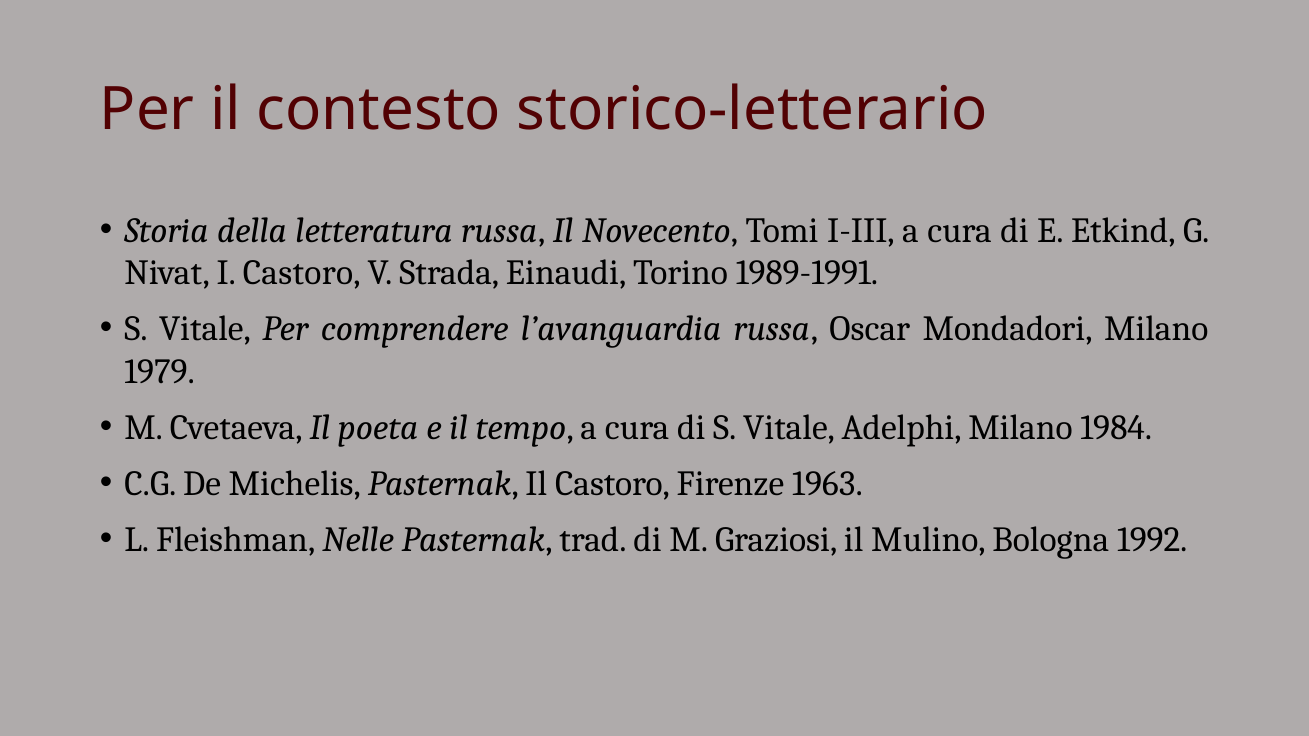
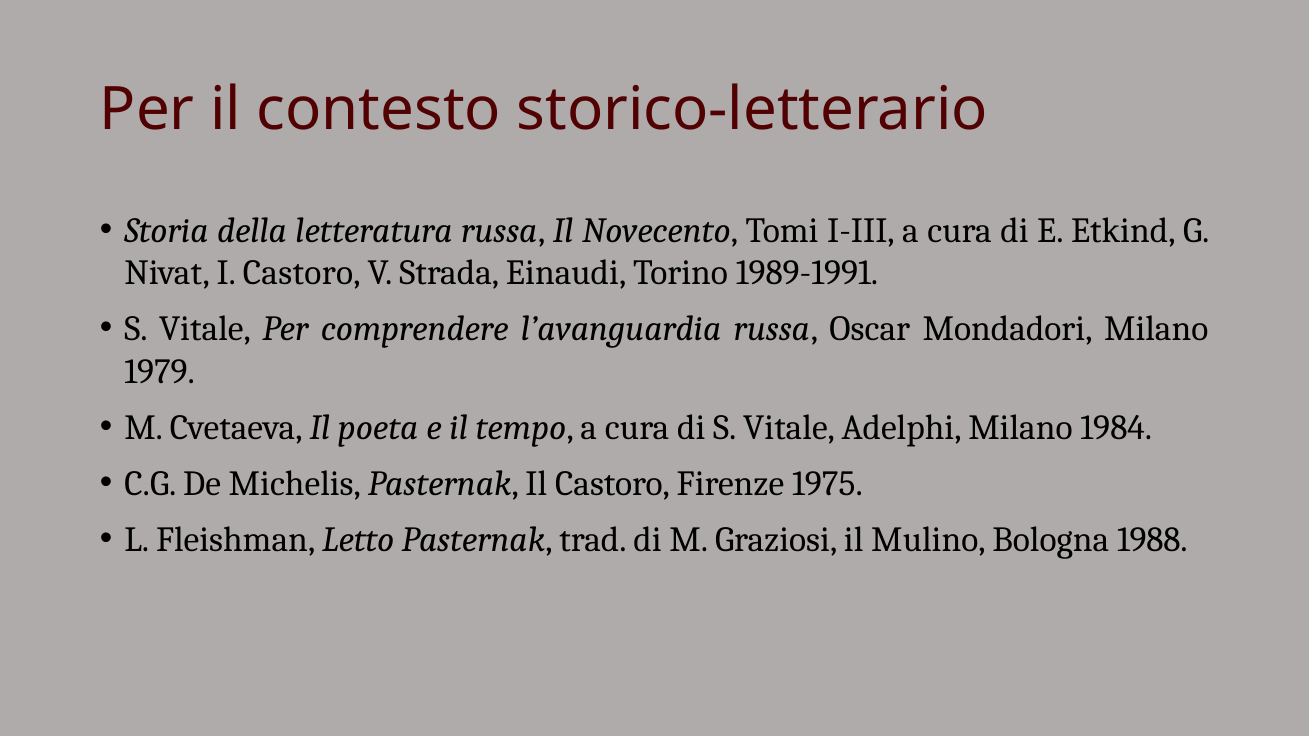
1963: 1963 -> 1975 (828, 484)
Nelle: Nelle -> Letto (358, 540)
1992: 1992 -> 1988 (1152, 540)
